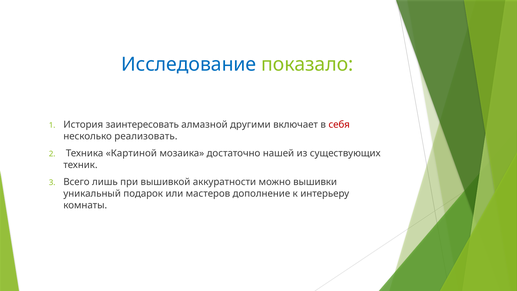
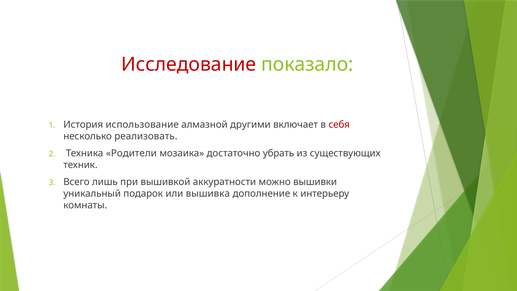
Исследование colour: blue -> red (189, 64)
заинтересовать: заинтересовать -> использование (142, 124)
Картиной: Картиной -> Родители (131, 153)
нашей: нашей -> убрать (279, 153)
мастеров: мастеров -> вышивка (208, 193)
